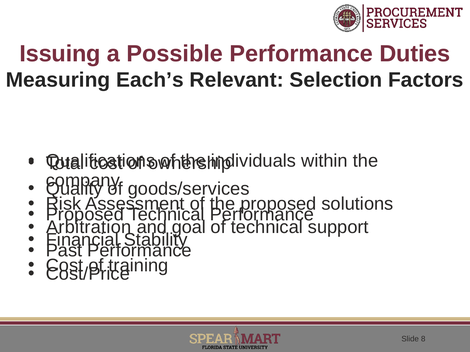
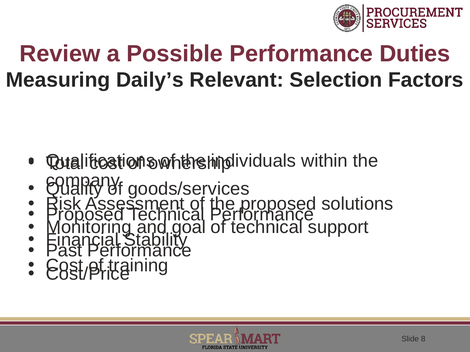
Issuing: Issuing -> Review (60, 54)
Each’s: Each’s -> Daily’s (150, 80)
Arbitration: Arbitration -> Monitoring (89, 227)
